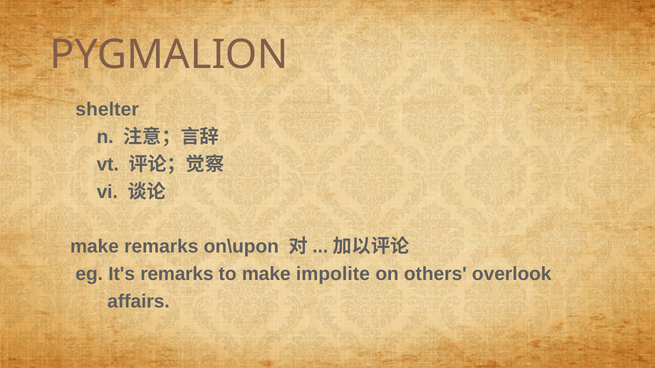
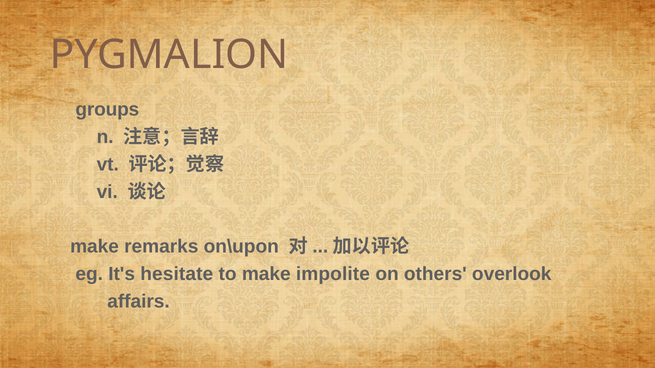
shelter: shelter -> groups (107, 110)
It's remarks: remarks -> hesitate (177, 274)
